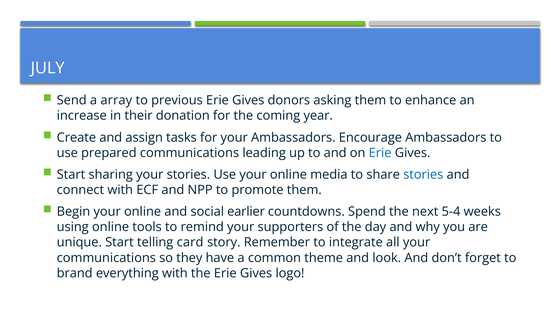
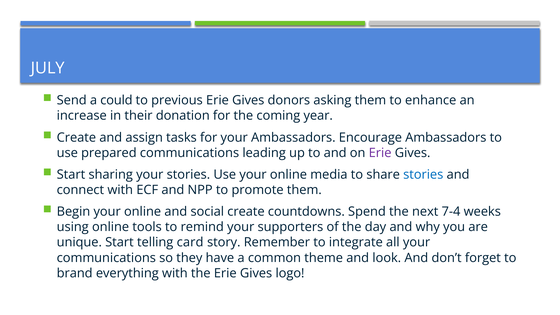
array: array -> could (116, 100)
Erie colour: blue -> purple (380, 153)
social earlier: earlier -> create (246, 212)
5-4: 5-4 -> 7-4 (451, 212)
